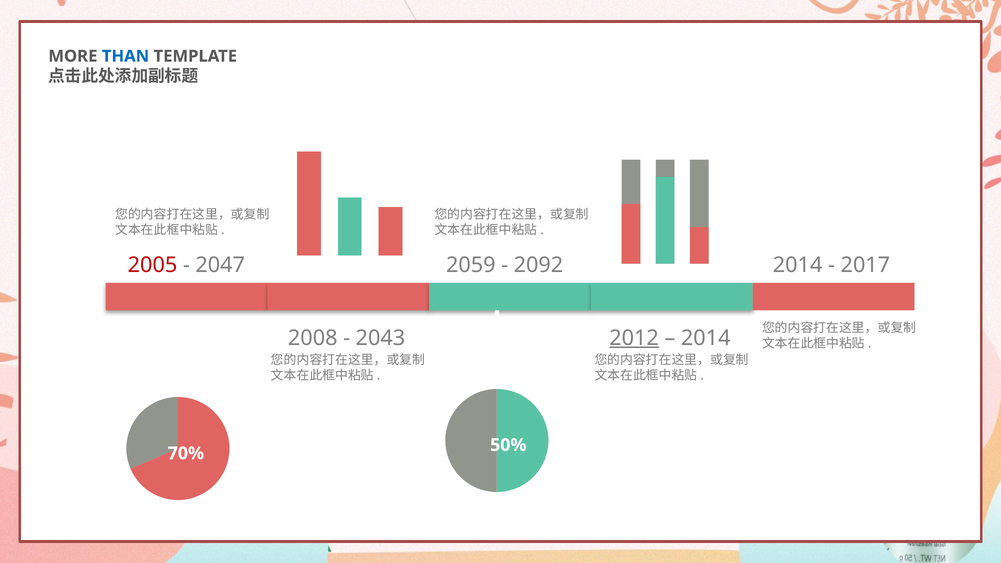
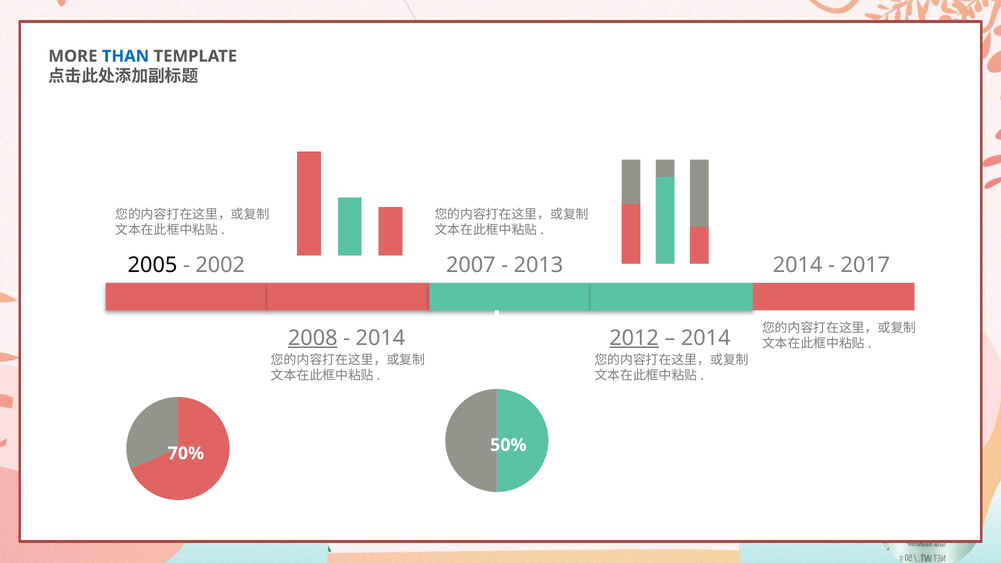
2005 colour: red -> black (153, 265)
2047: 2047 -> 2002 (220, 265)
2059: 2059 -> 2007 (471, 265)
2092: 2092 -> 2013 (538, 265)
2008 underline: none -> present (313, 338)
2043: 2043 -> 2014 (380, 338)
